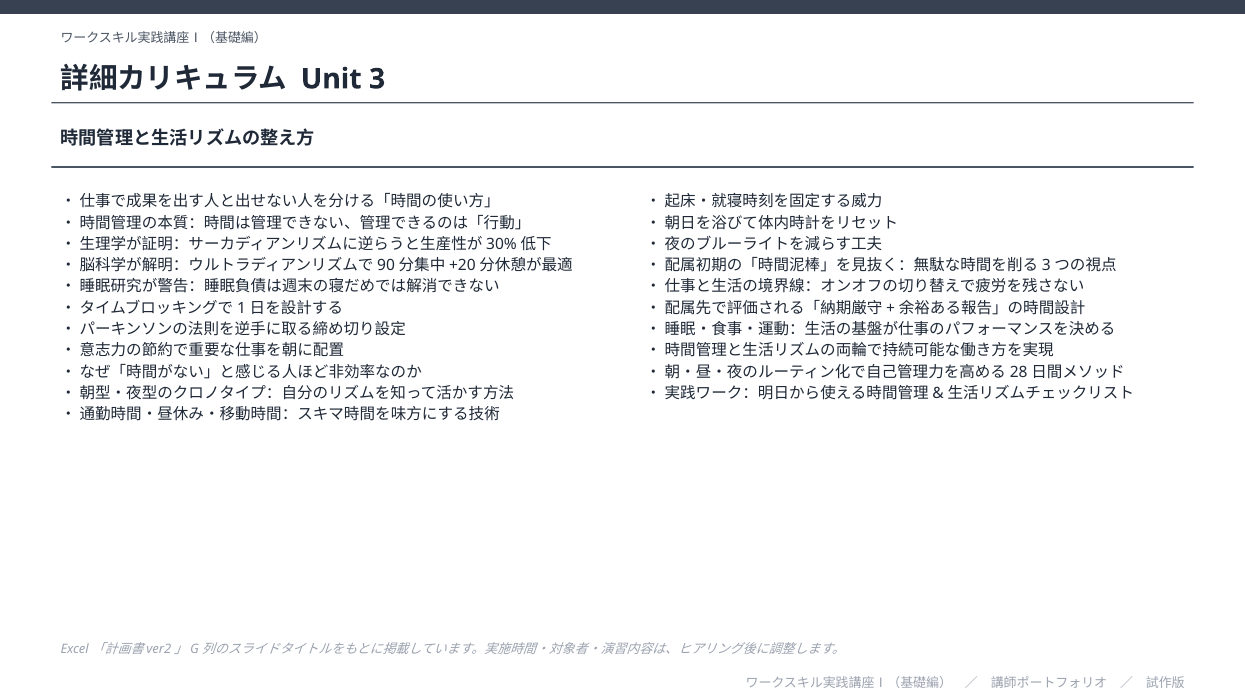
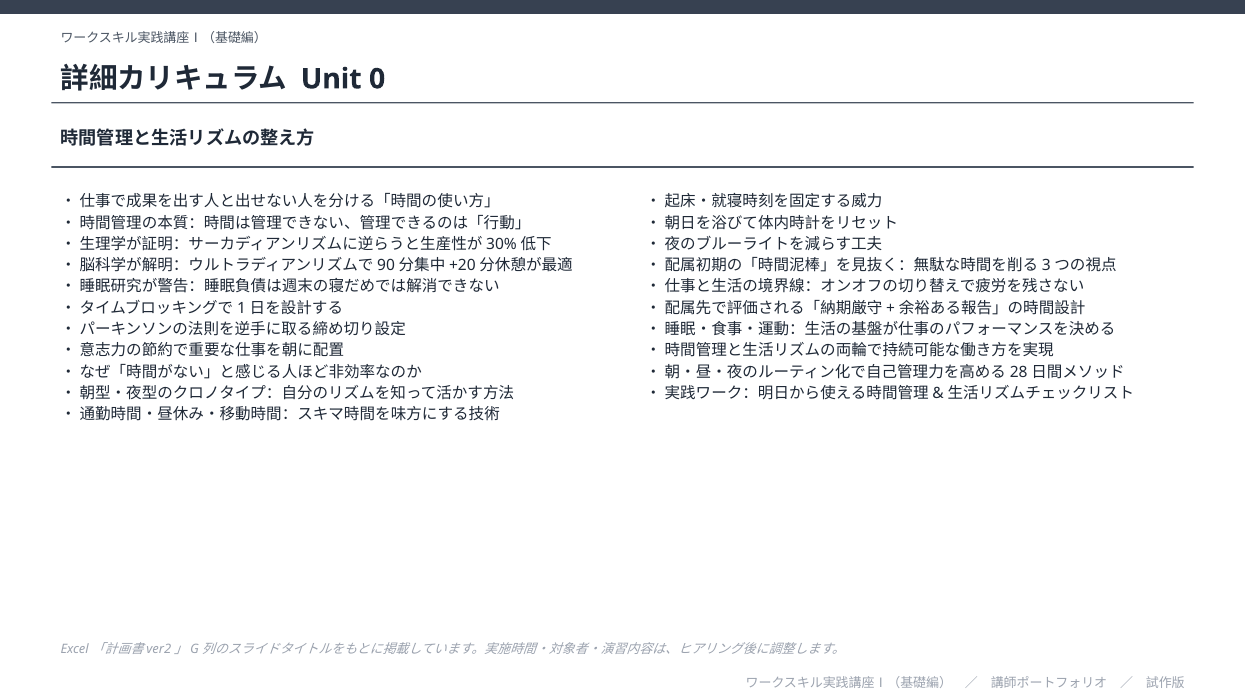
3: 3 -> 0 (377, 79)
